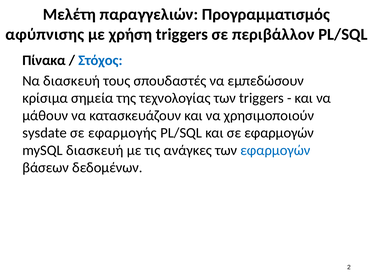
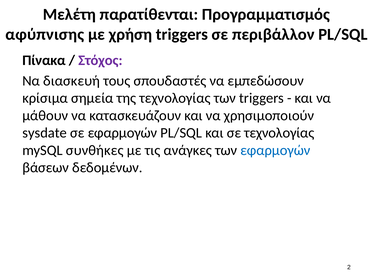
παραγγελιών: παραγγελιών -> παρατίθενται (149, 14)
Στόχος colour: blue -> purple (100, 60)
σε εφαρμογής: εφαρμογής -> εφαρμογών (122, 133)
σε εφαρμογών: εφαρμογών -> τεχνολογίας (279, 133)
mySQL διασκευή: διασκευή -> συνθήκες (95, 150)
